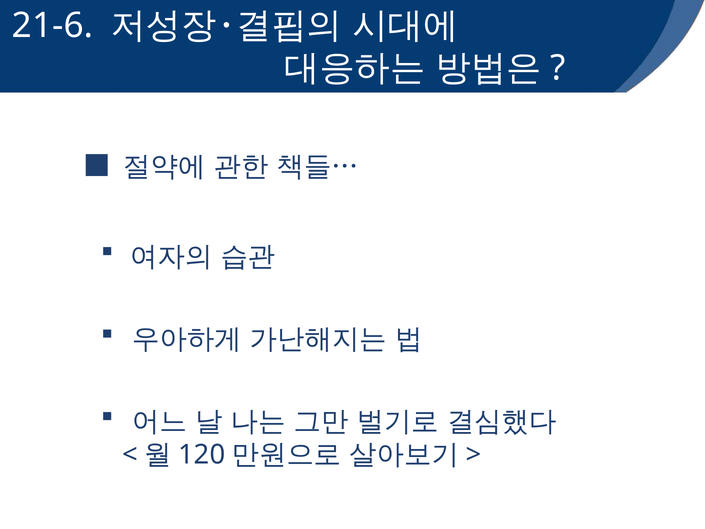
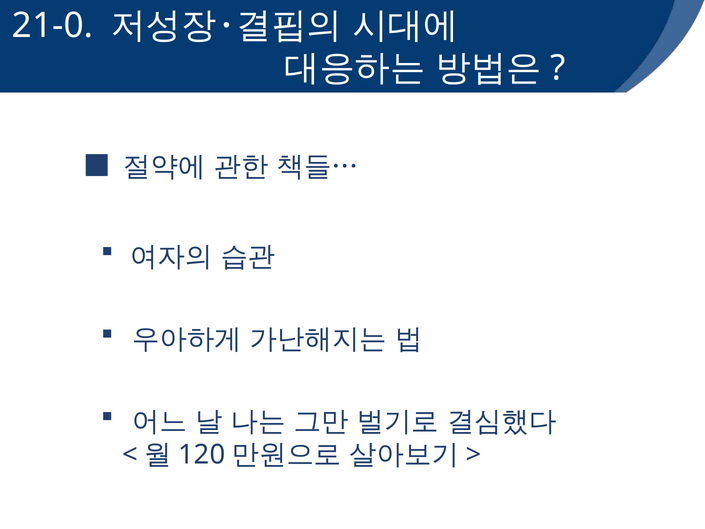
21-6: 21-6 -> 21-0 (53, 26)
